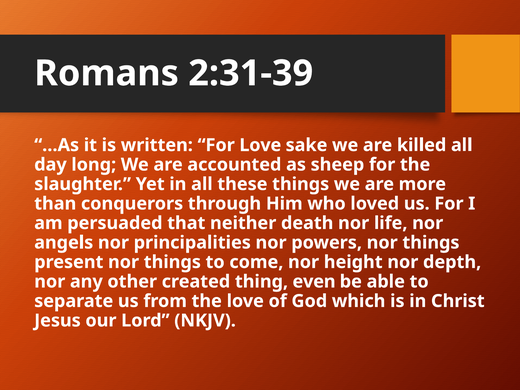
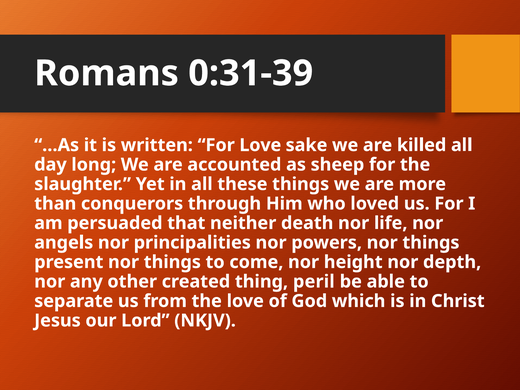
2:31-39: 2:31-39 -> 0:31-39 (251, 73)
even: even -> peril (314, 282)
